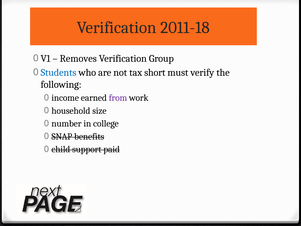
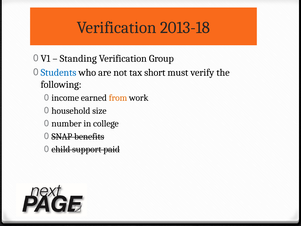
2011-18: 2011-18 -> 2013-18 (185, 27)
Removes: Removes -> Standing (78, 58)
from colour: purple -> orange (118, 98)
